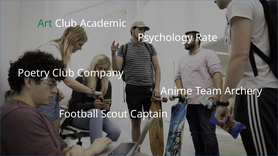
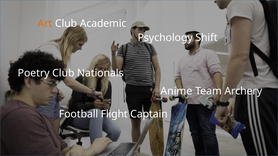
Art colour: green -> orange (45, 24)
Rate: Rate -> Shift (207, 38)
Company: Company -> Nationals (100, 73)
Scout: Scout -> Flight (114, 114)
